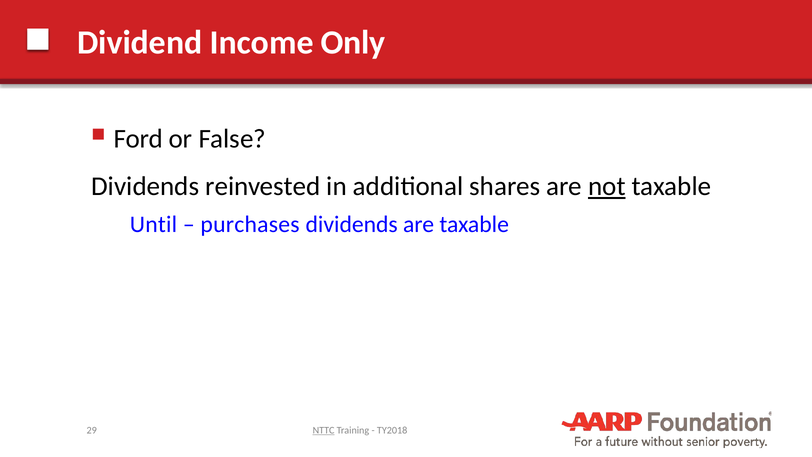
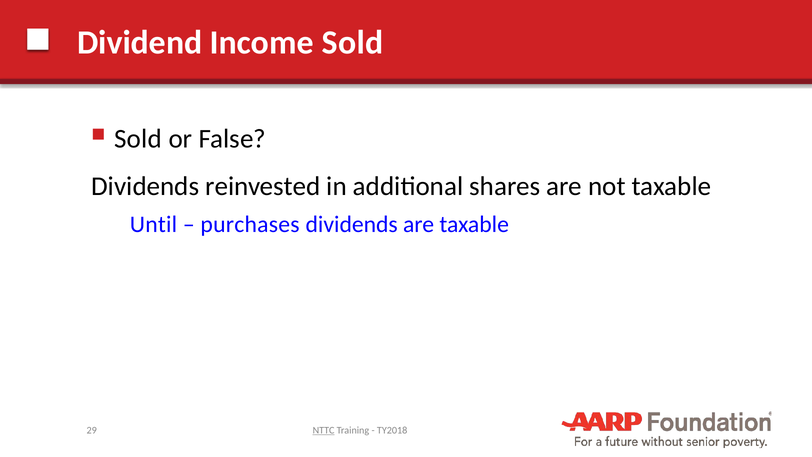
Income Only: Only -> Sold (353, 42)
Ford: Ford -> Sold (138, 138)
not underline: present -> none (607, 186)
